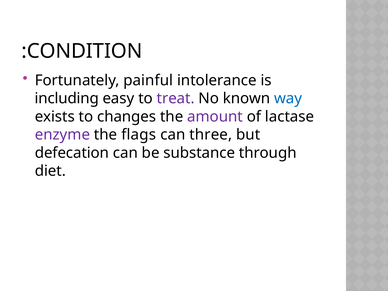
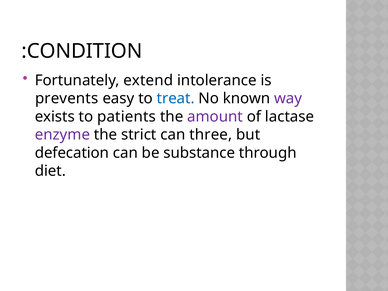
painful: painful -> extend (148, 80)
including: including -> prevents (67, 98)
treat colour: purple -> blue (176, 98)
way colour: blue -> purple (288, 98)
changes: changes -> patients (127, 117)
flags: flags -> strict (139, 135)
